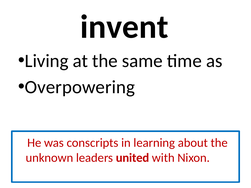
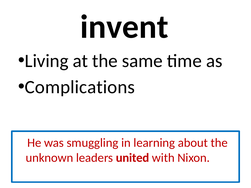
Overpowering: Overpowering -> Complications (80, 87)
conscripts: conscripts -> smuggling (93, 143)
